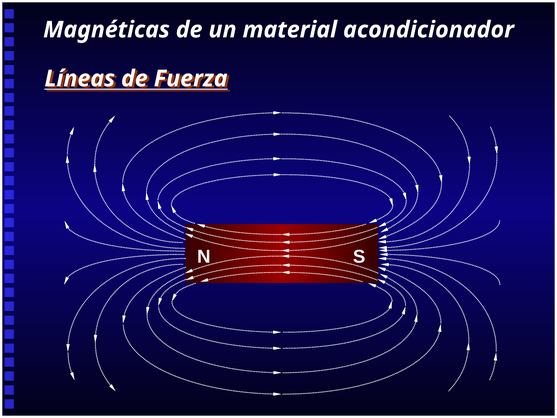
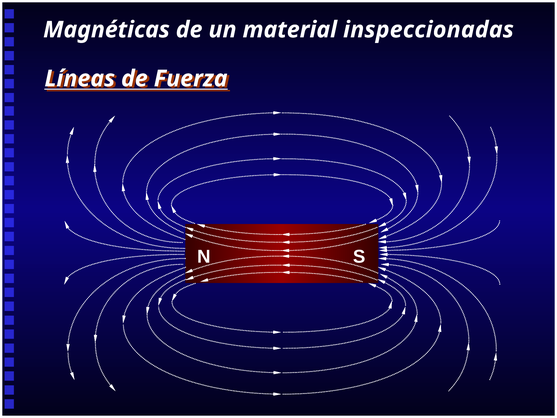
acondicionador: acondicionador -> inspeccionadas (428, 30)
